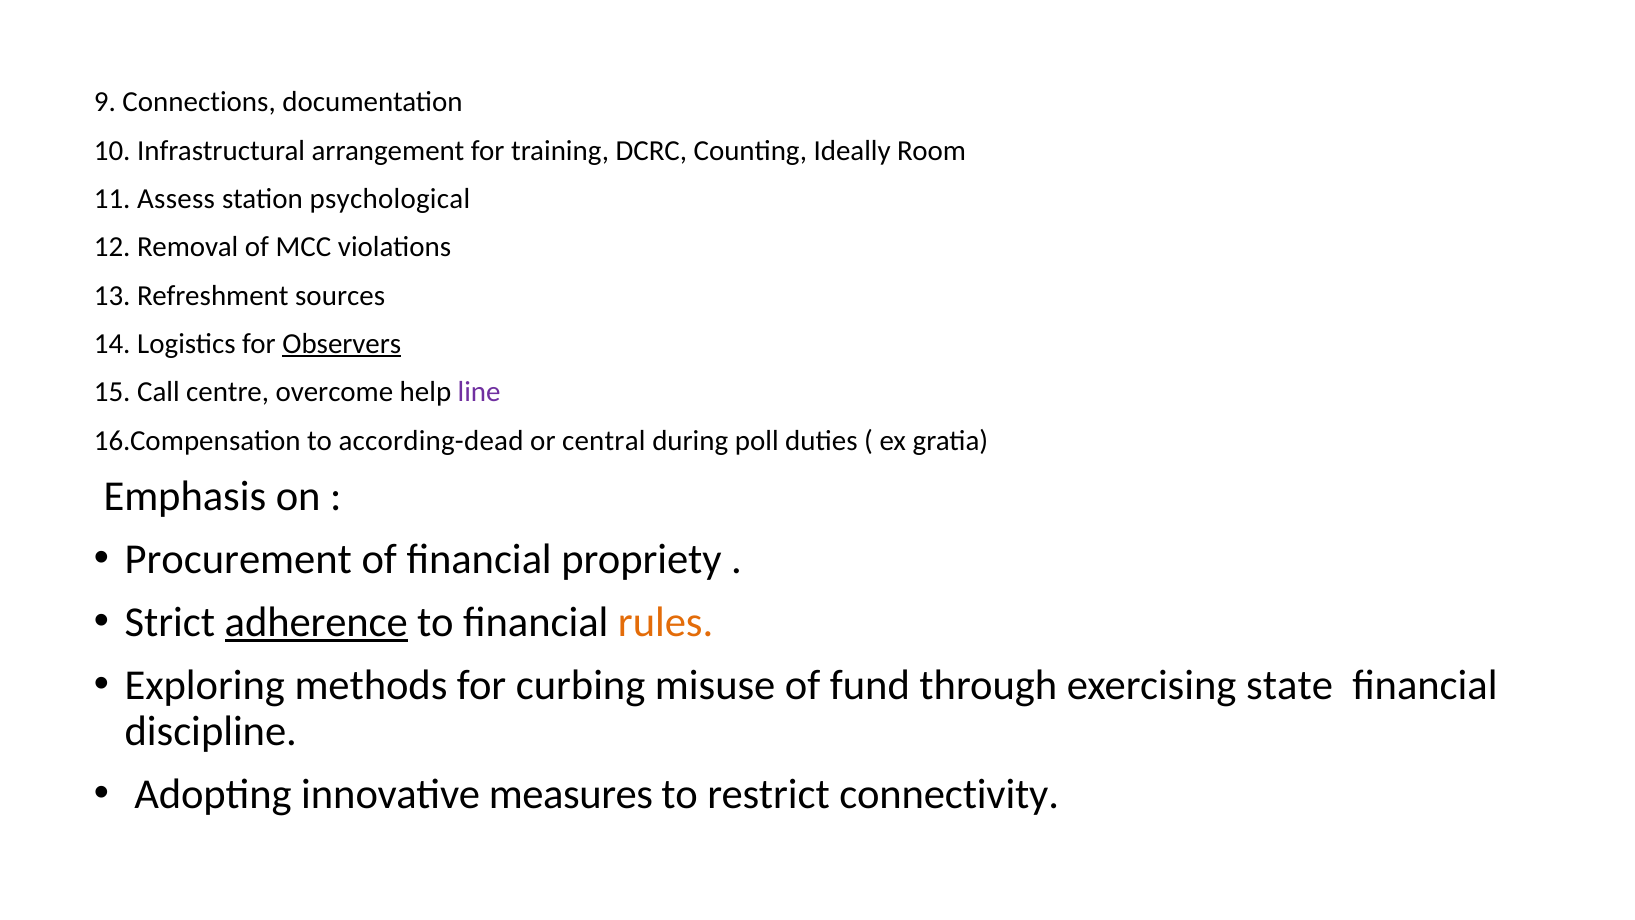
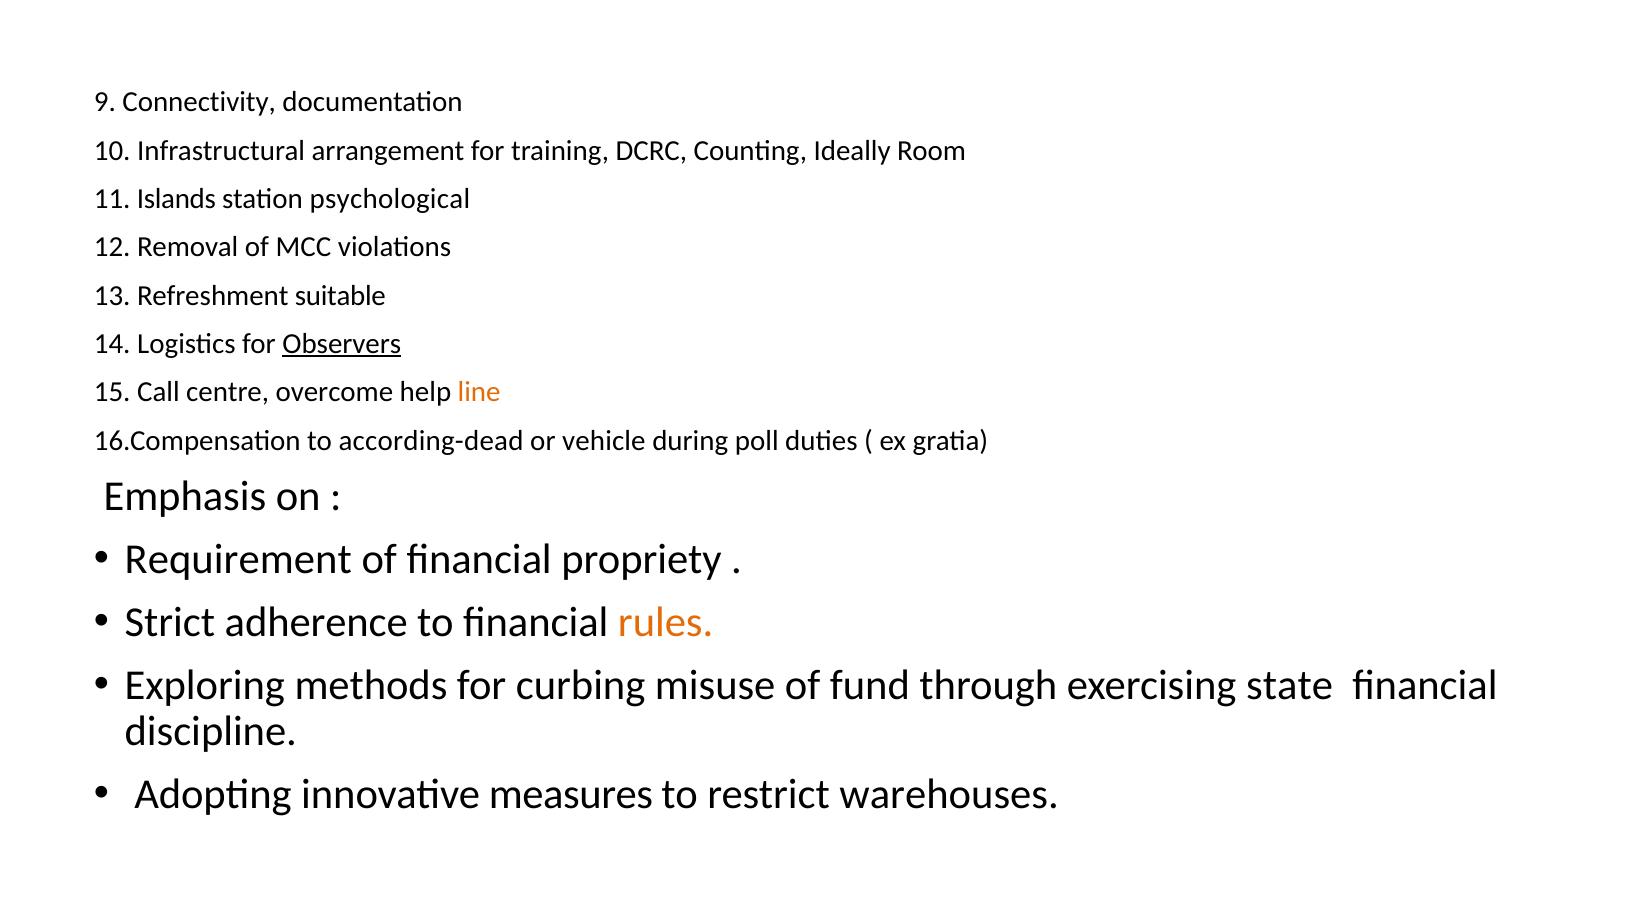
Connections: Connections -> Connectivity (199, 102)
Assess: Assess -> Islands (176, 199)
sources: sources -> suitable (340, 295)
line colour: purple -> orange (479, 392)
central: central -> vehicle (604, 440)
Procurement: Procurement -> Requirement (238, 559)
adherence underline: present -> none (316, 622)
connectivity: connectivity -> warehouses (949, 794)
